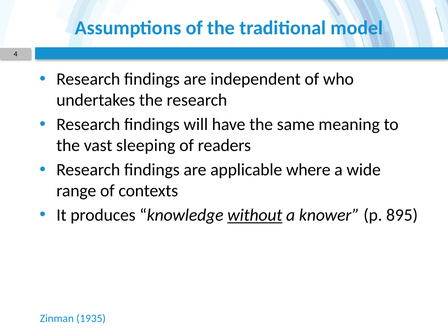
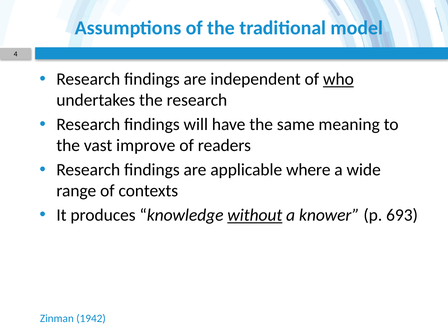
who underline: none -> present (338, 79)
sleeping: sleeping -> improve (146, 145)
895: 895 -> 693 (402, 215)
1935: 1935 -> 1942 (91, 318)
